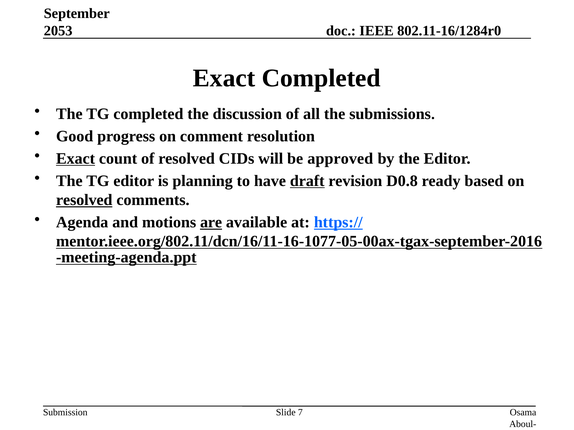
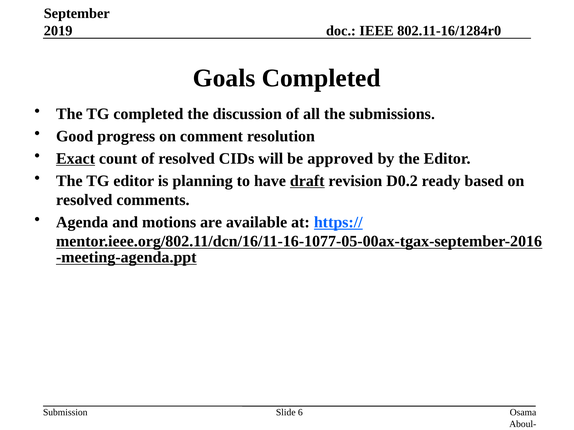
2053: 2053 -> 2019 (58, 31)
Exact: Exact -> Goals (224, 78)
D0.8: D0.8 -> D0.2 (402, 181)
resolved underline: present -> none (84, 200)
are underline: present -> none (211, 222)
7: 7 -> 6 (300, 413)
